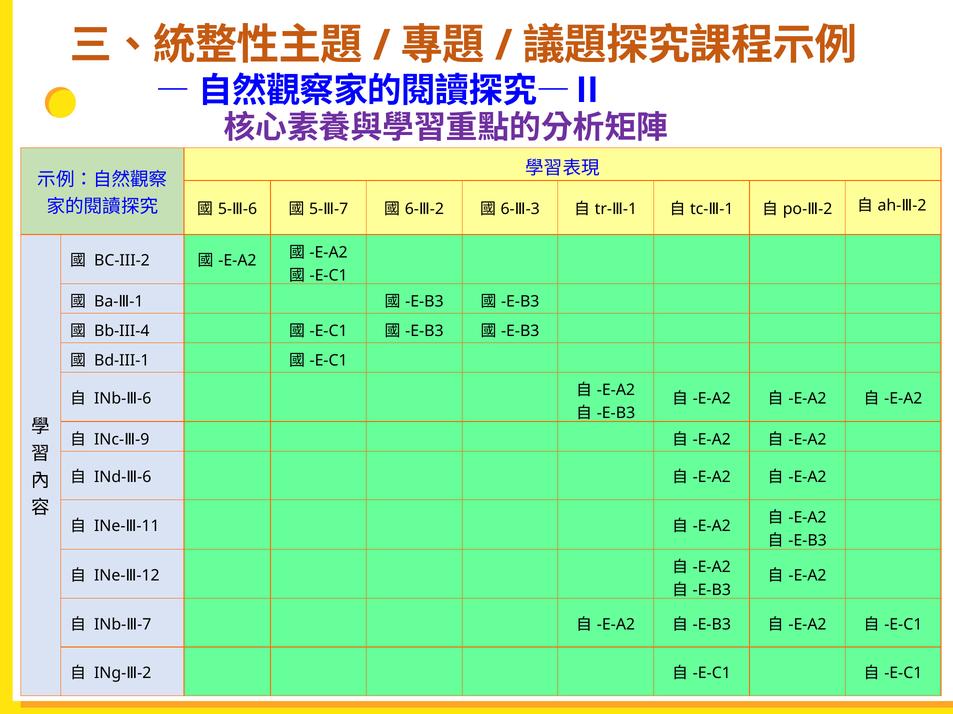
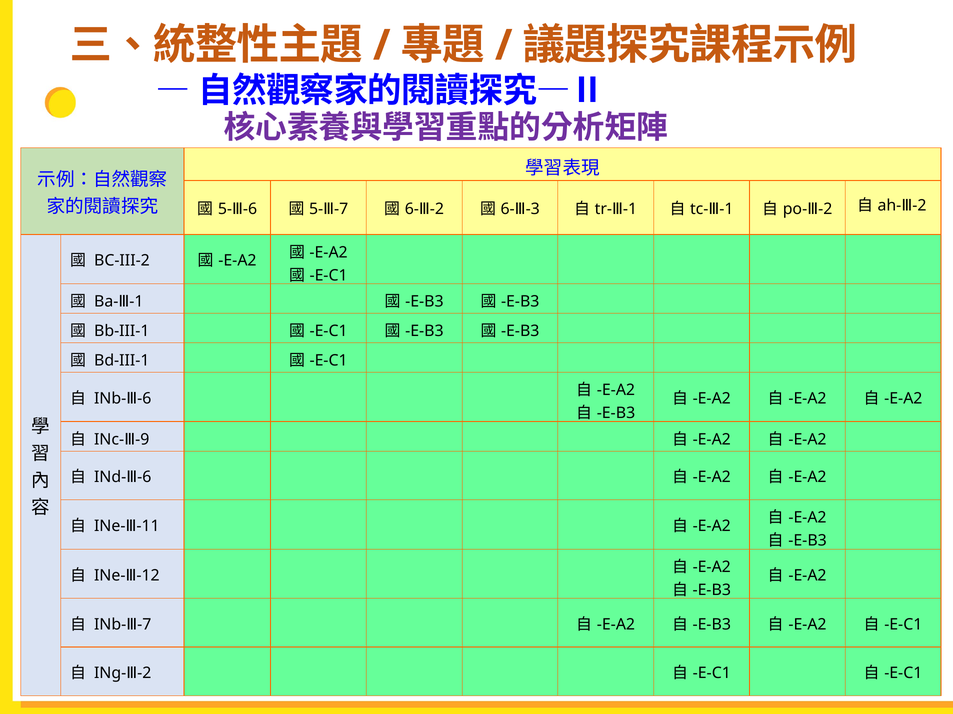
Bb-III-4: Bb-III-4 -> Bb-III-1 (122, 332)
